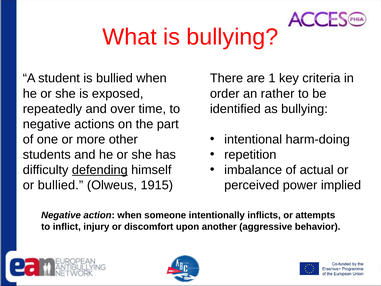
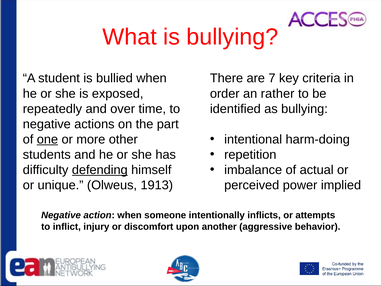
1: 1 -> 7 (272, 78)
one underline: none -> present (47, 139)
or bullied: bullied -> unique (61, 185)
1915: 1915 -> 1913 (157, 185)
